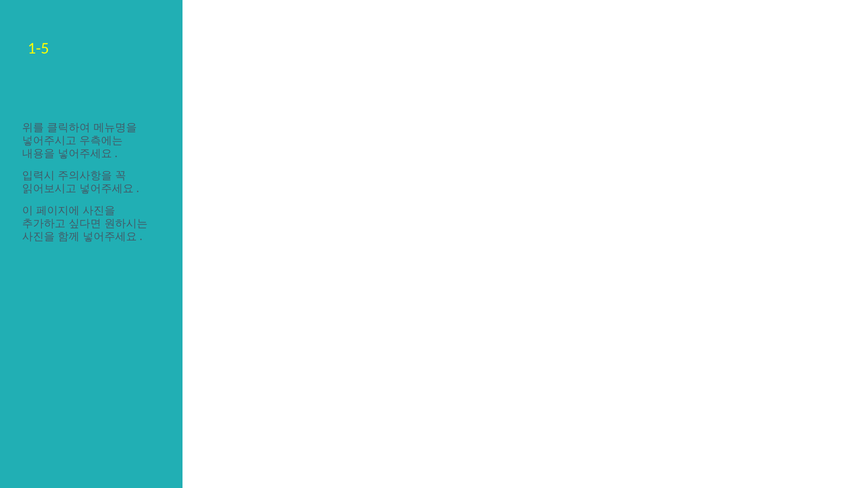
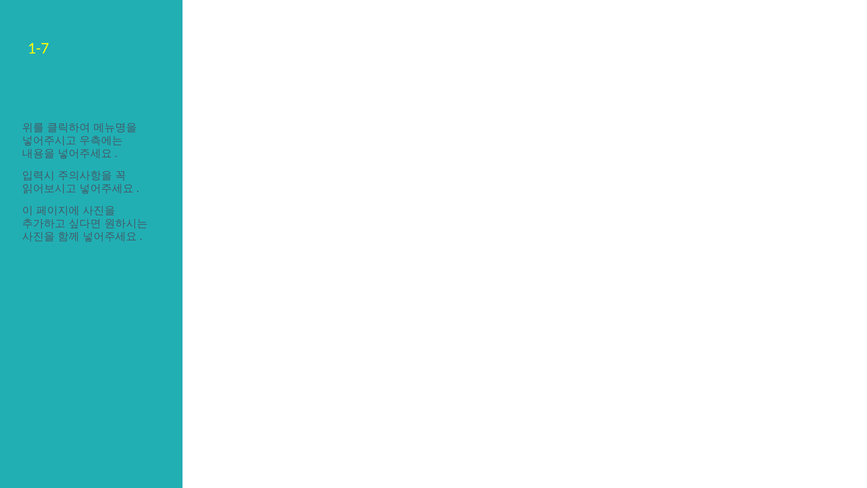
1-5: 1-5 -> 1-7 (38, 48)
